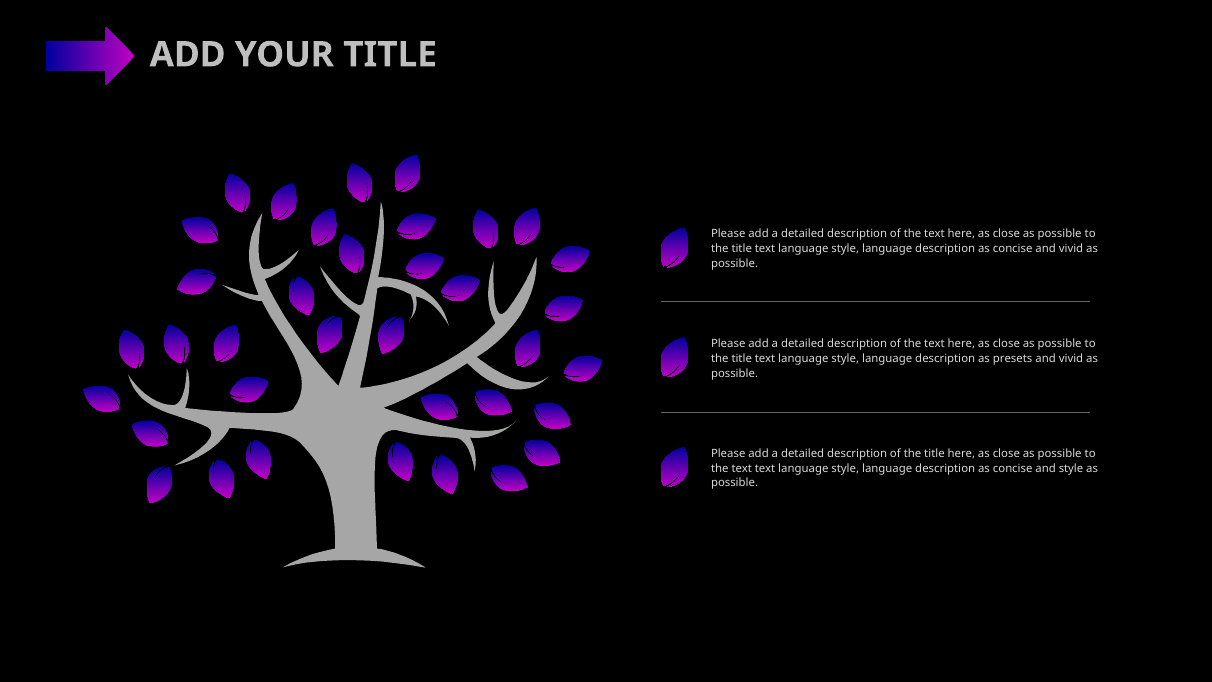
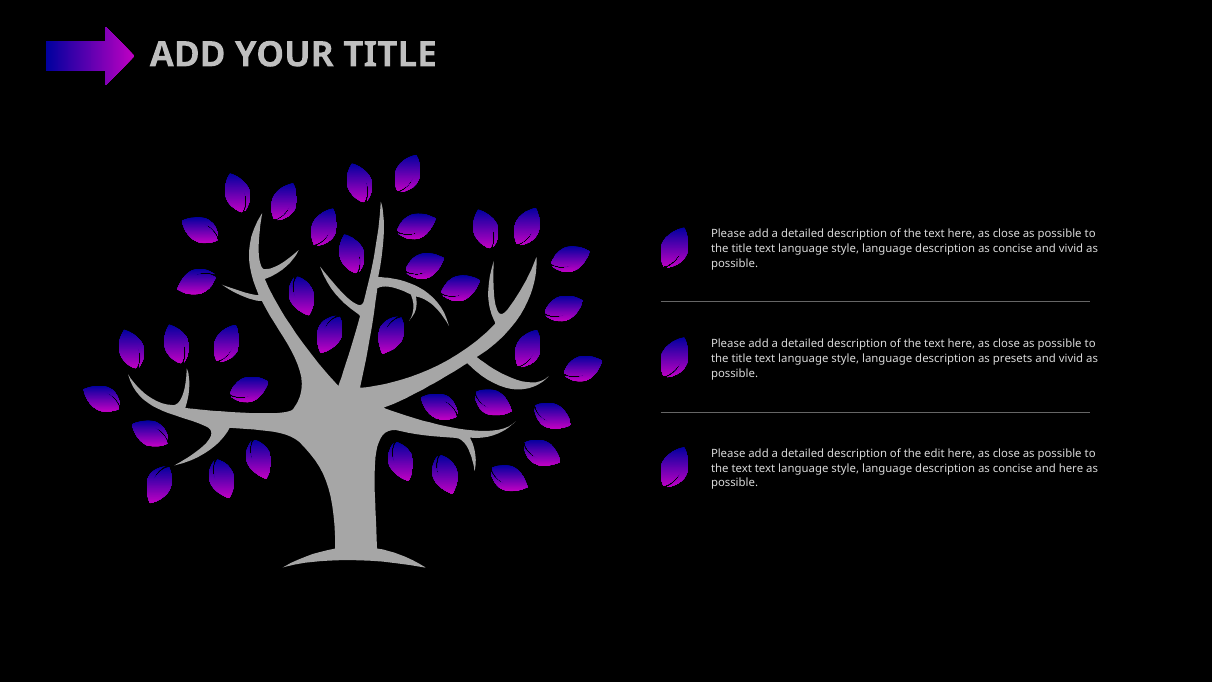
of the title: title -> edit (934, 453)
and style: style -> here (1071, 468)
